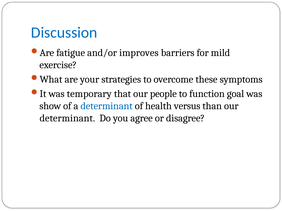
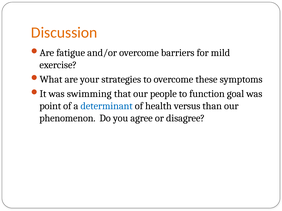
Discussion colour: blue -> orange (64, 33)
and/or improves: improves -> overcome (139, 53)
temporary: temporary -> swimming (89, 94)
show: show -> point (50, 106)
determinant: determinant -> phenomenon (67, 118)
